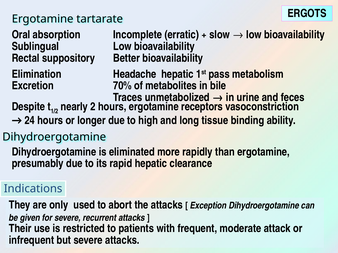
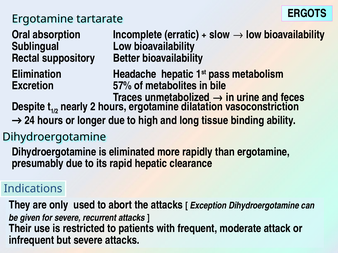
70%: 70% -> 57% (122, 86)
receptors: receptors -> dilatation (202, 107)
